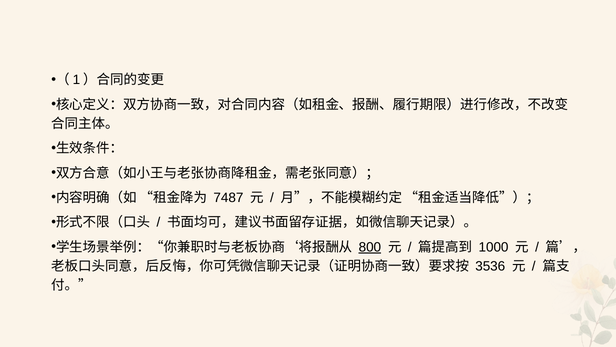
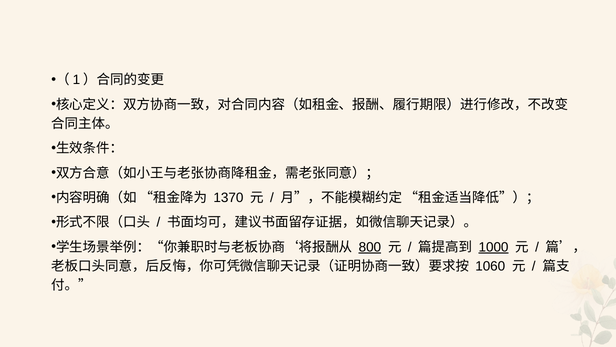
7487: 7487 -> 1370 (228, 198)
1000 underline: none -> present (494, 247)
3536: 3536 -> 1060 (490, 266)
